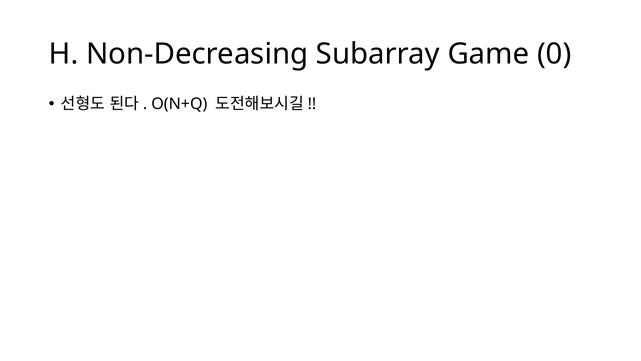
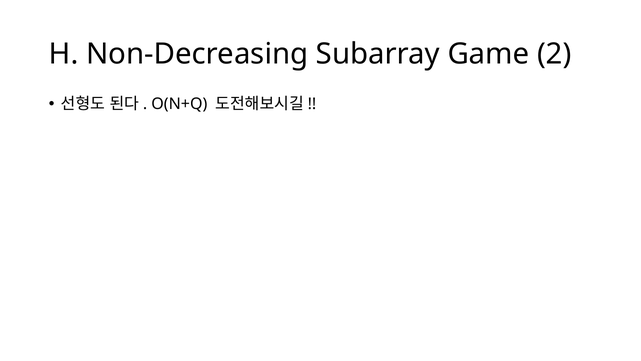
0: 0 -> 2 (554, 54)
